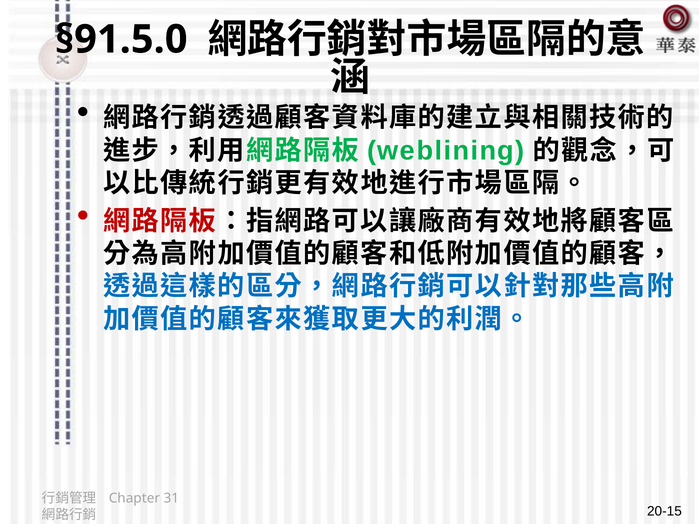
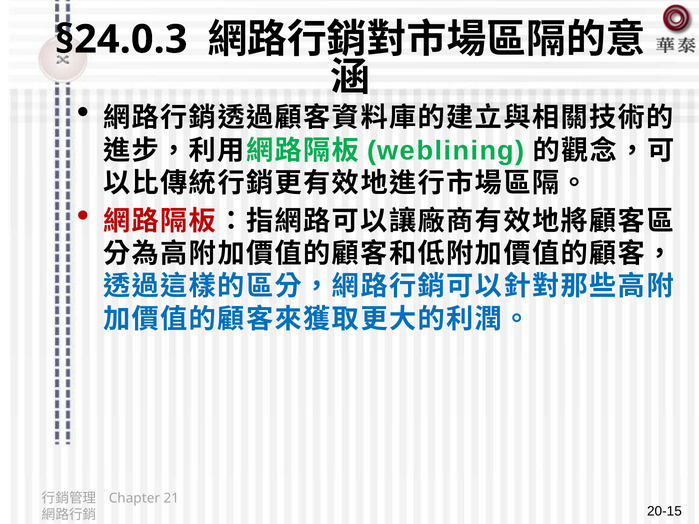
§91.5.0: §91.5.0 -> §24.0.3 (121, 39)
31: 31 -> 21 (171, 499)
